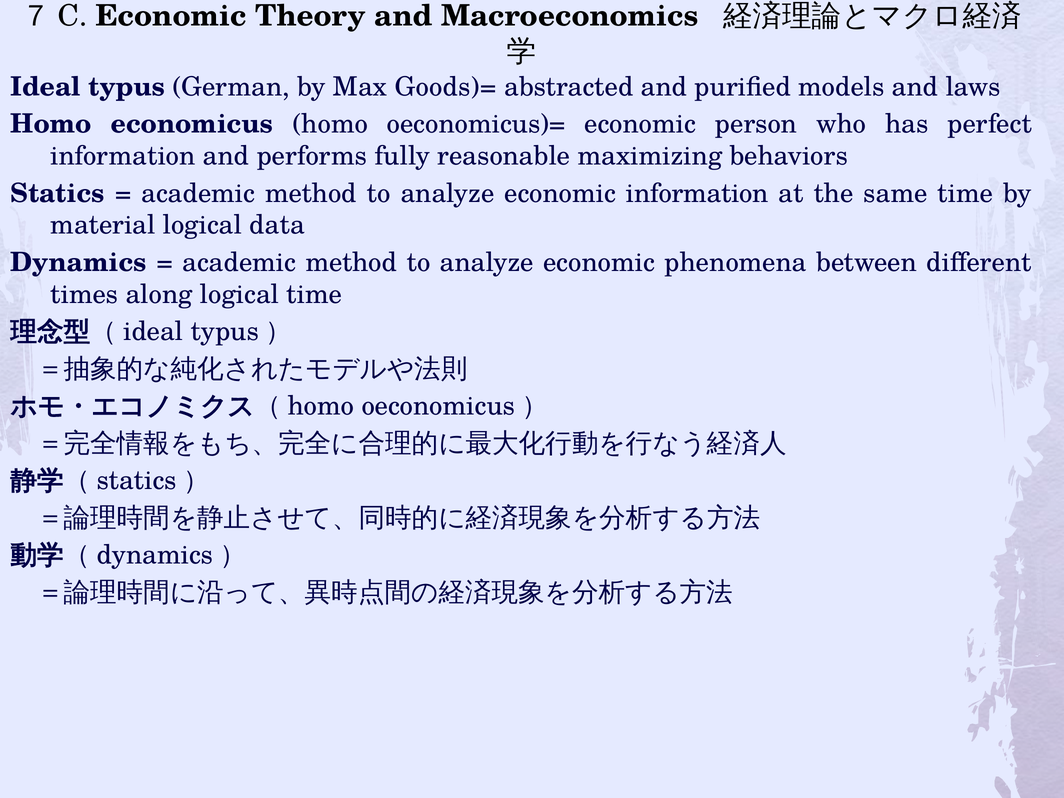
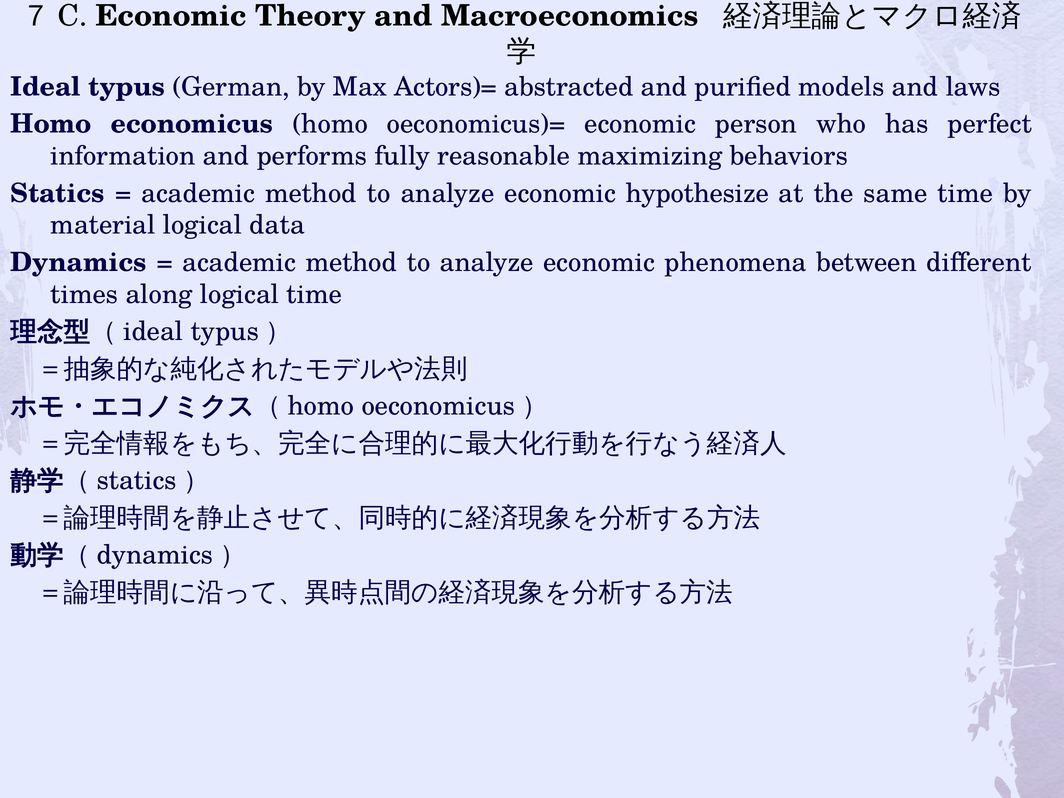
Goods)=: Goods)= -> Actors)= (446, 87)
economic information: information -> hypothesize (697, 193)
